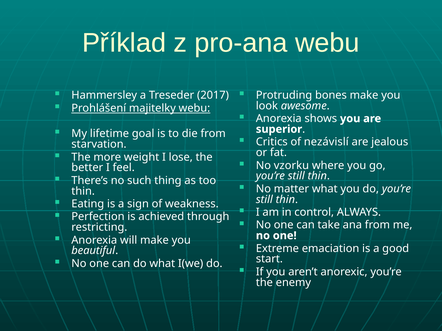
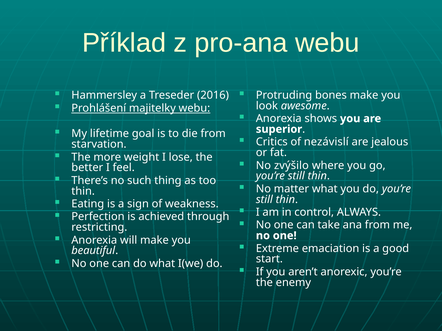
2017: 2017 -> 2016 (213, 95)
vzorku: vzorku -> zvýšilo (291, 166)
